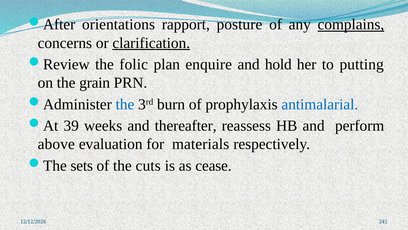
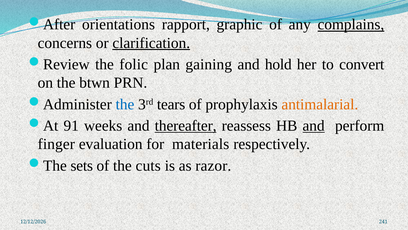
posture: posture -> graphic (240, 25)
enquire: enquire -> gaining (209, 64)
putting: putting -> convert (362, 64)
grain: grain -> btwn (95, 83)
burn: burn -> tears (171, 104)
antimalarial colour: blue -> orange (320, 104)
39: 39 -> 91 (71, 125)
thereafter underline: none -> present (186, 125)
and underline: none -> present (314, 125)
above: above -> finger (56, 144)
cease: cease -> razor (213, 165)
